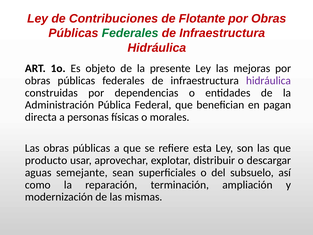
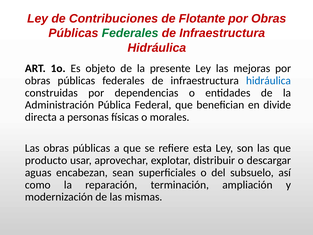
hidráulica colour: purple -> blue (268, 80)
pagan: pagan -> divide (277, 105)
semejante: semejante -> encabezan (82, 172)
